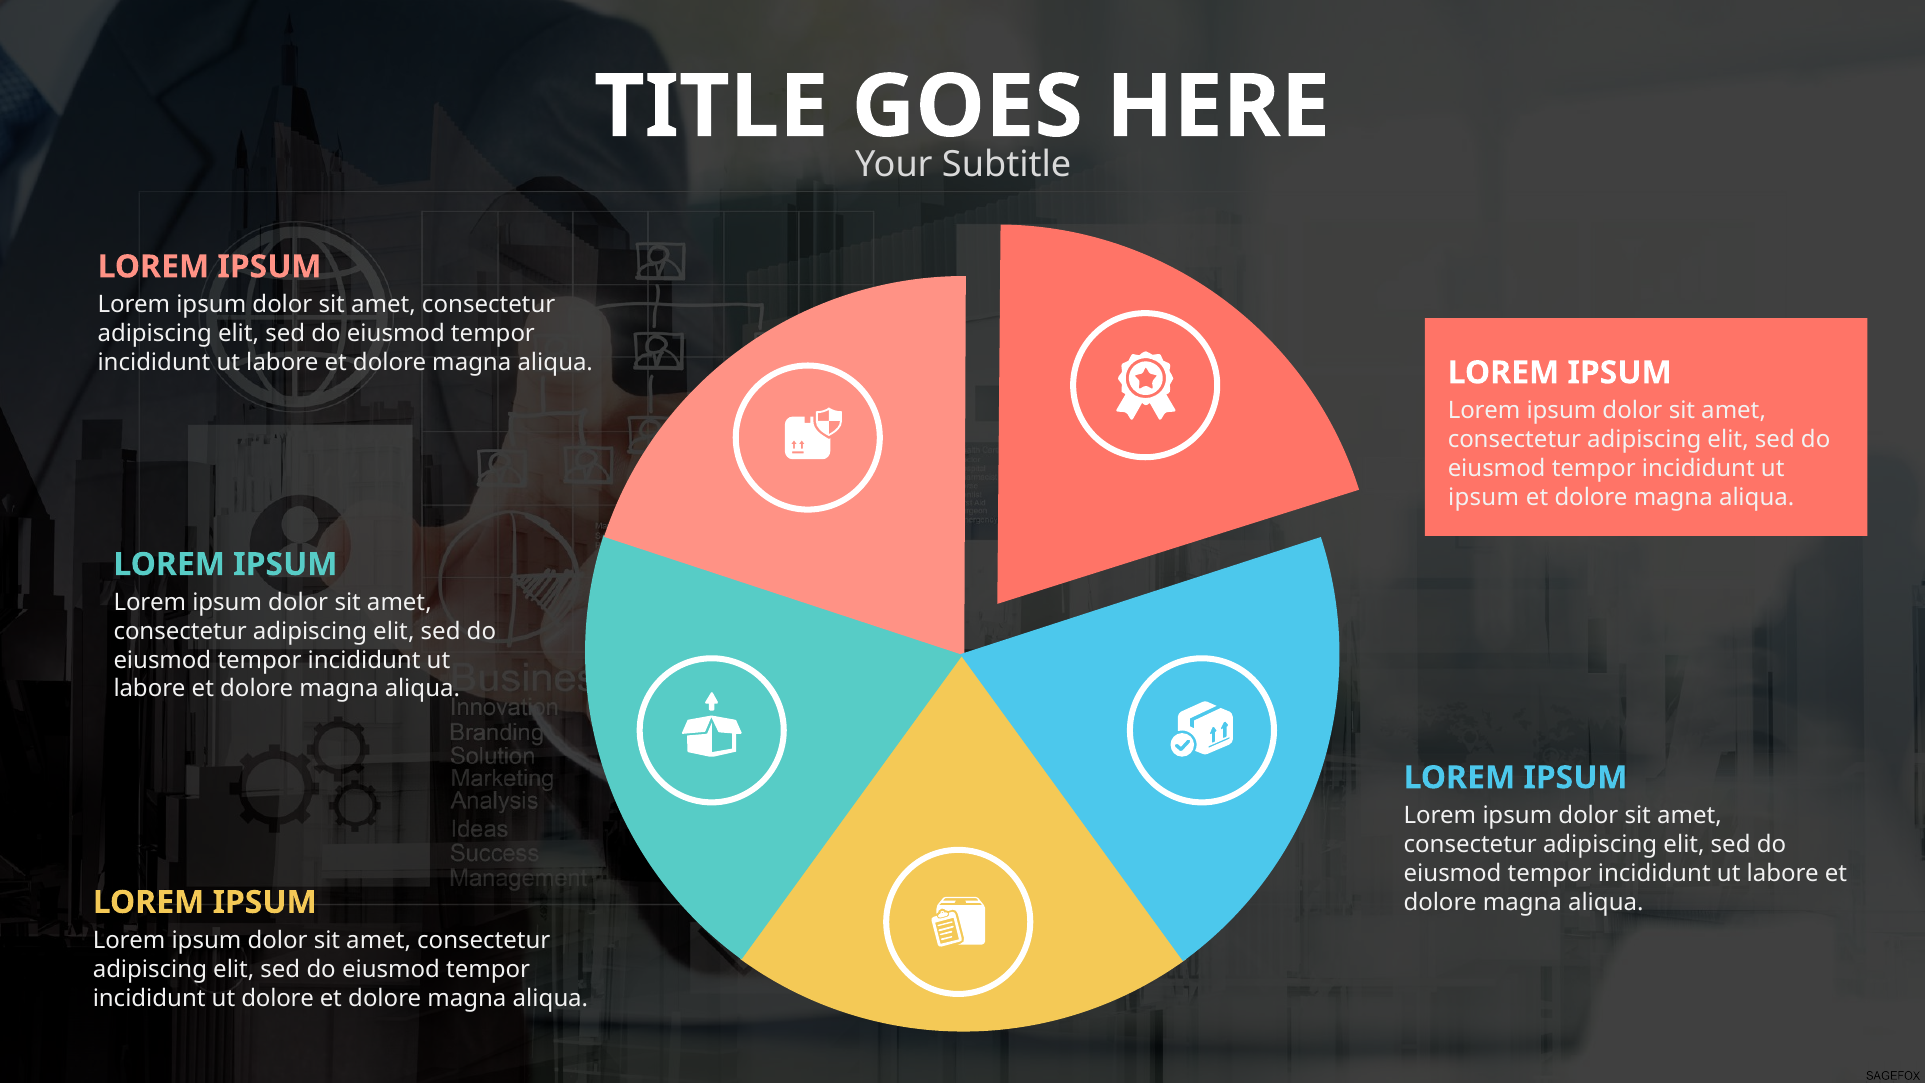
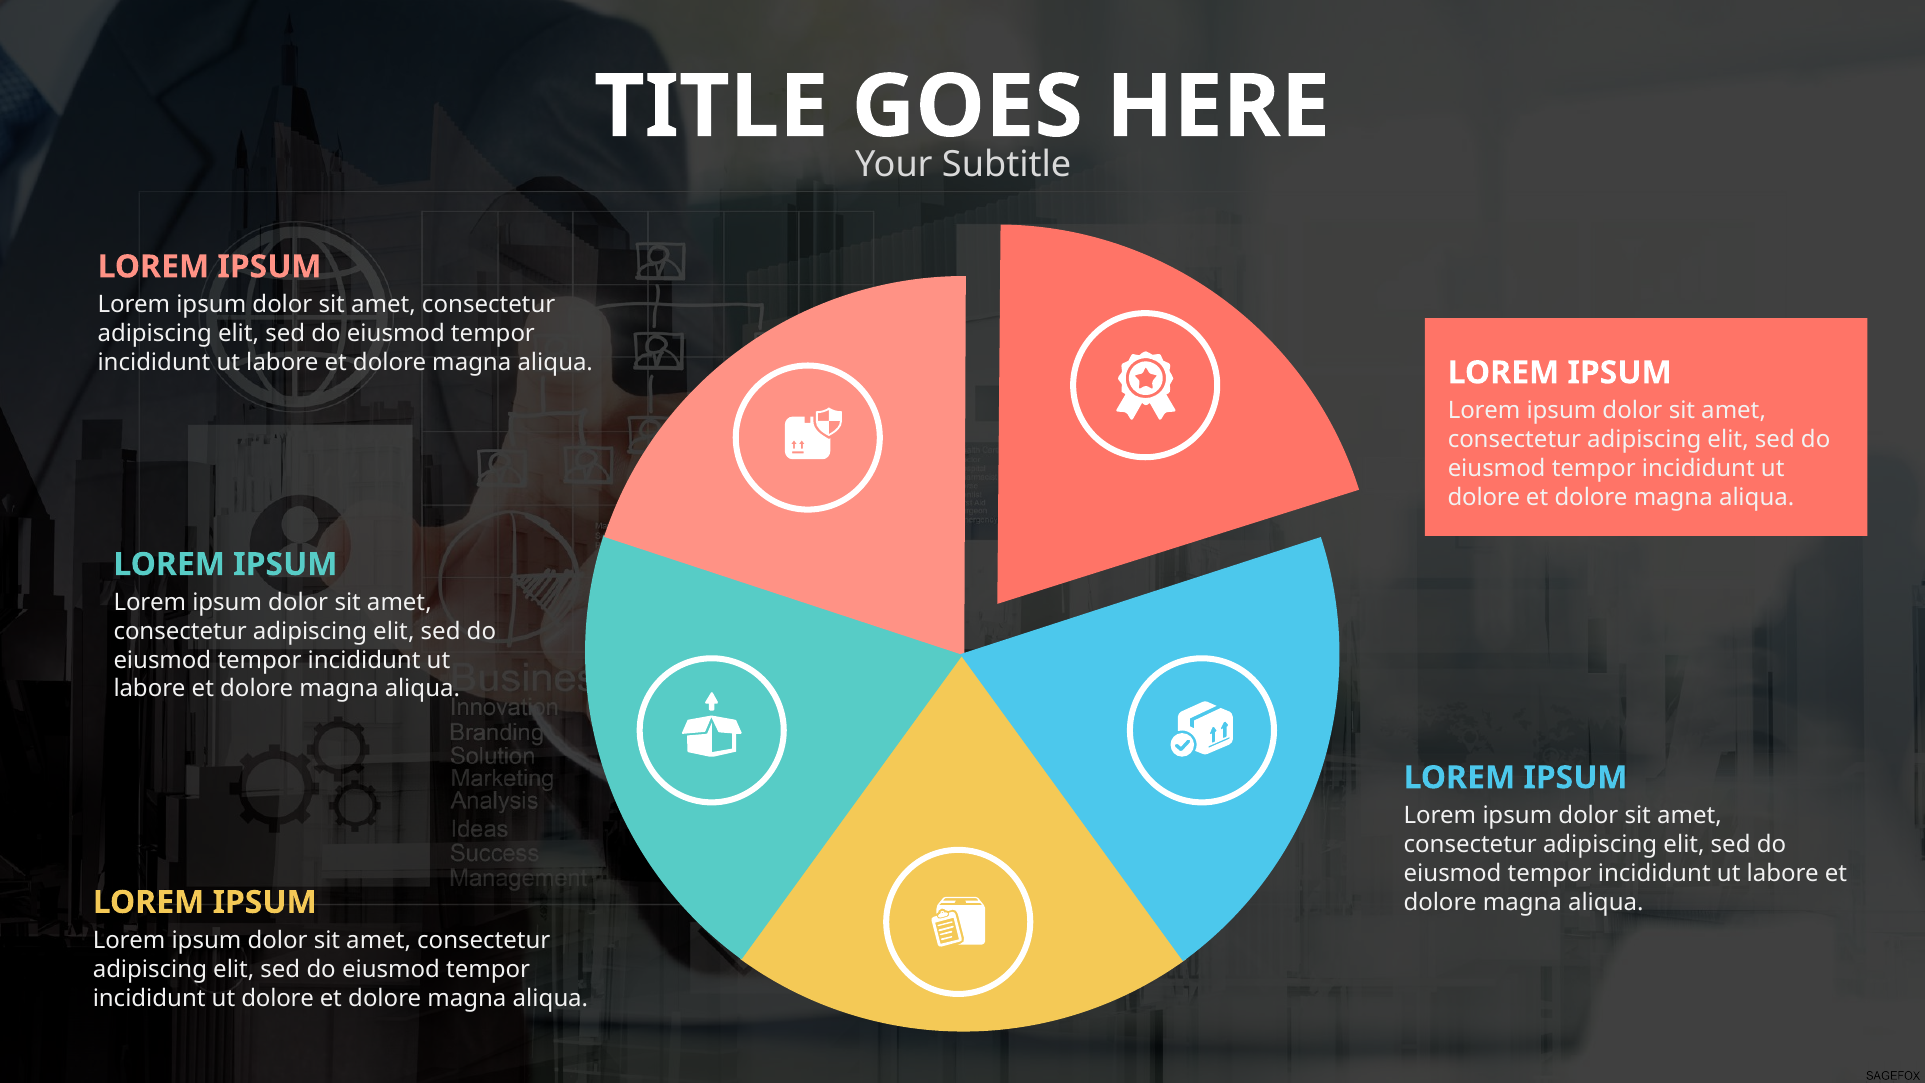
ipsum: ipsum -> dolore (1484, 497)
